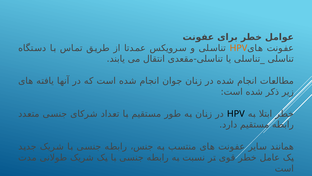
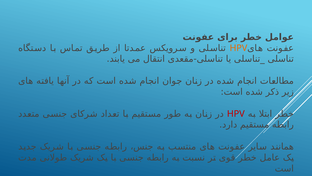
HPV colour: black -> red (236, 113)
